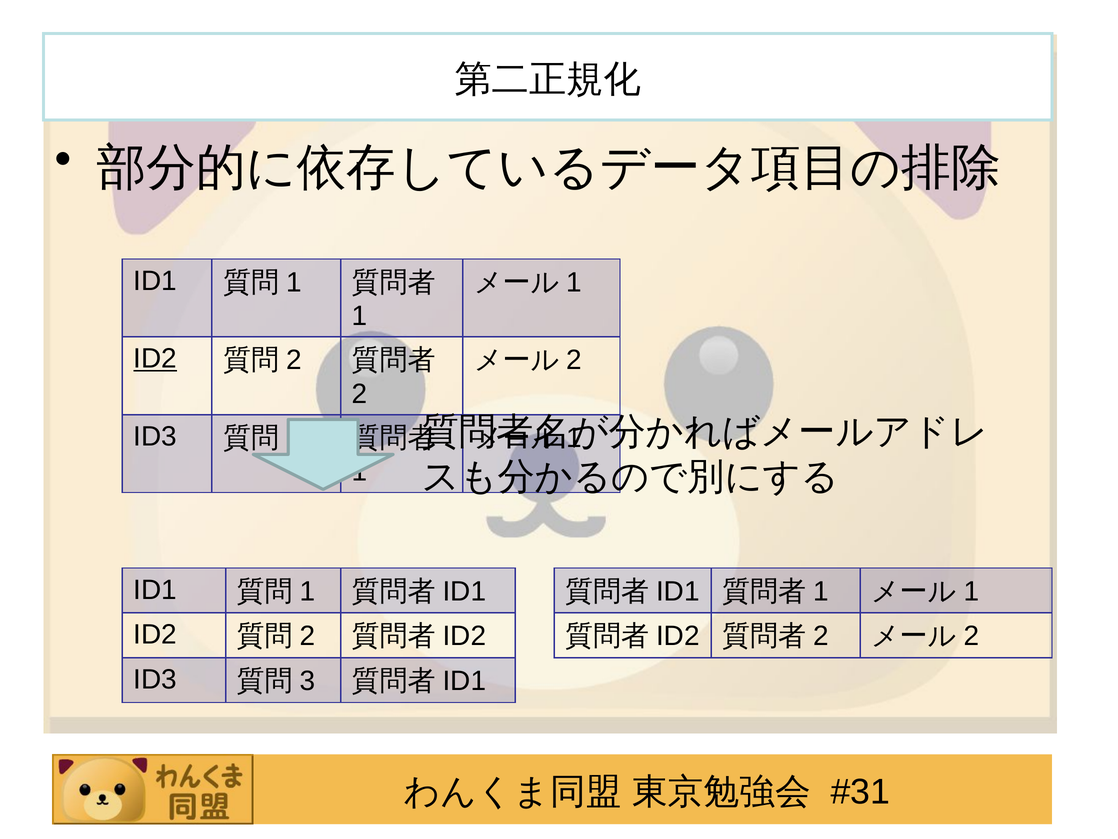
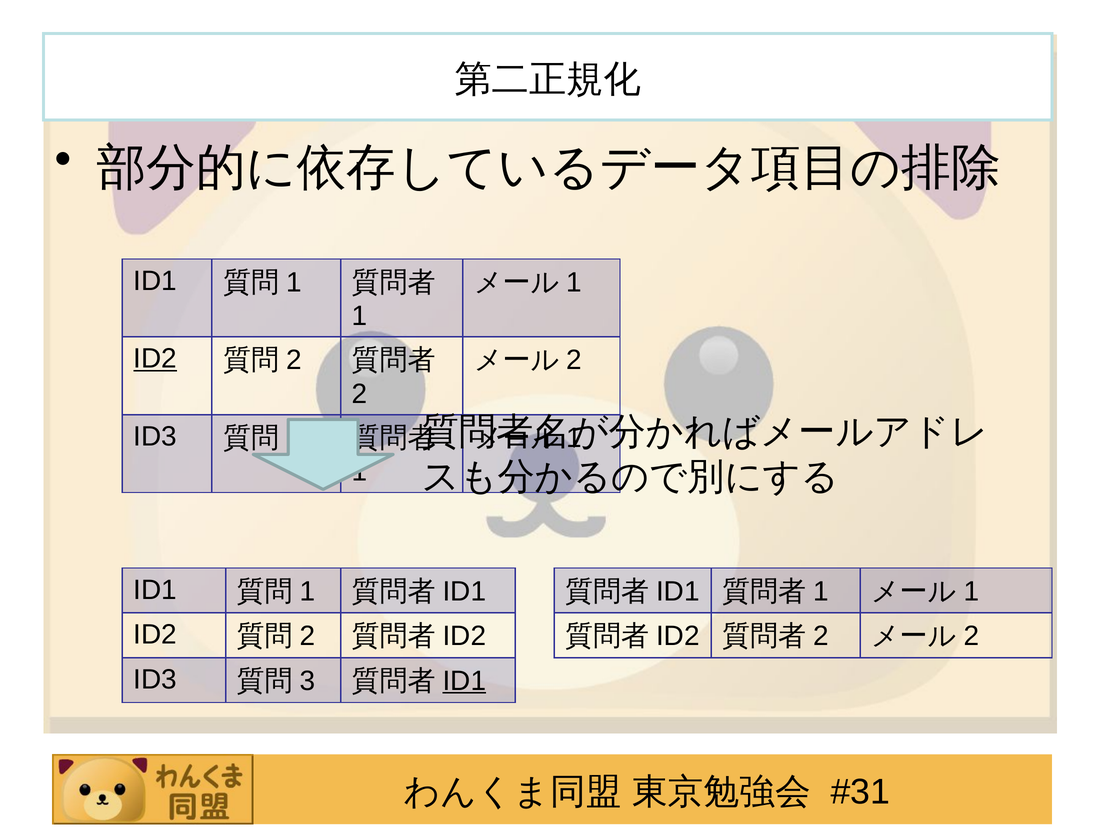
ID1 underline: none -> present (464, 680)
